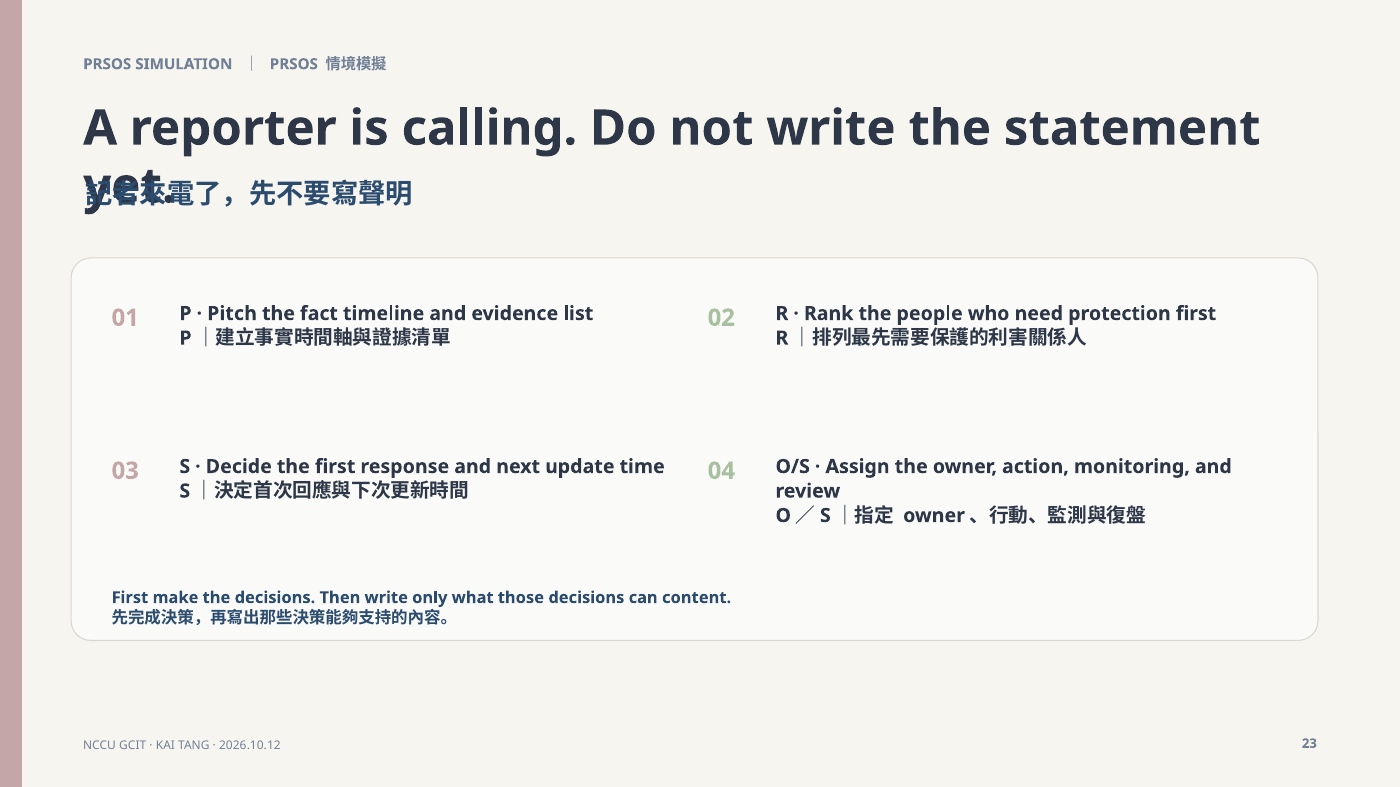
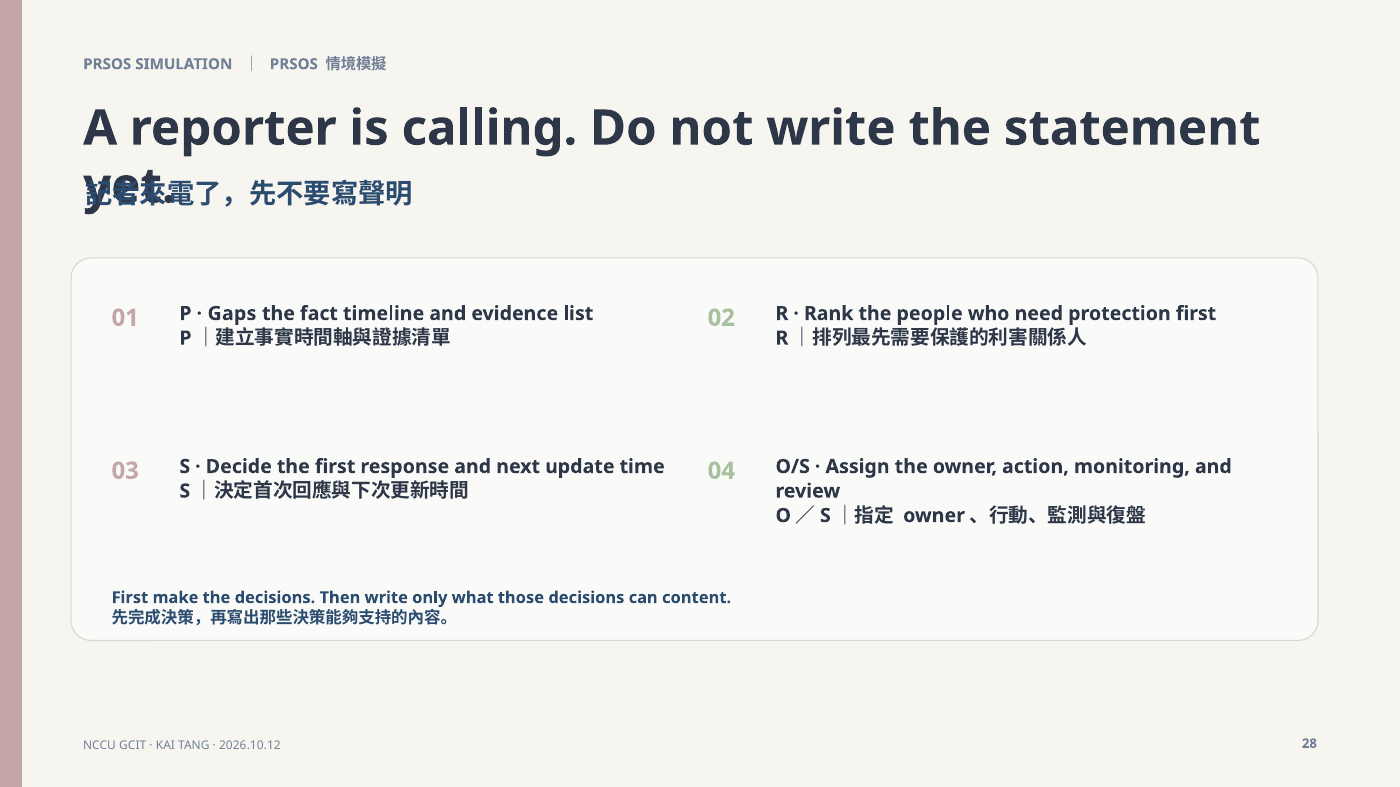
Pitch: Pitch -> Gaps (232, 314)
23: 23 -> 28 (1309, 744)
